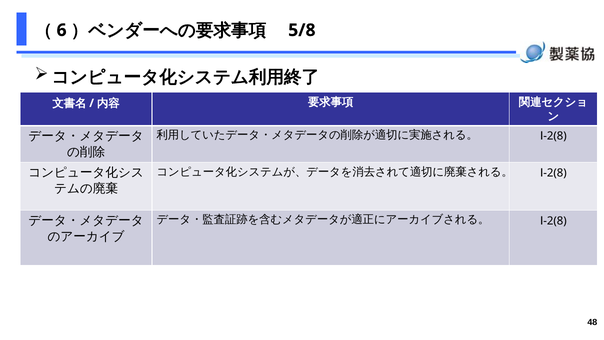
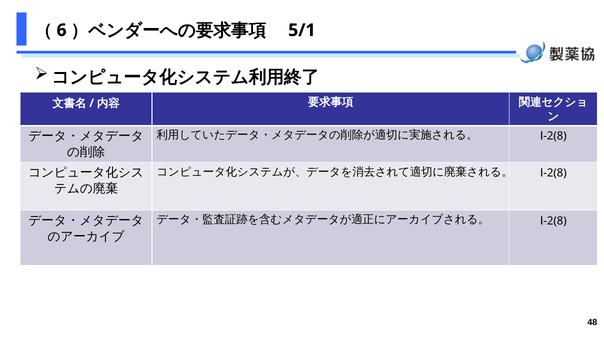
5/8: 5/8 -> 5/1 (302, 30)
